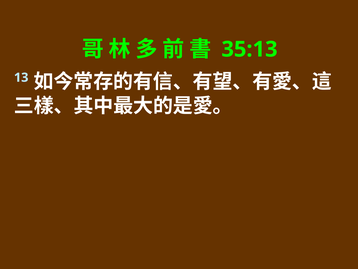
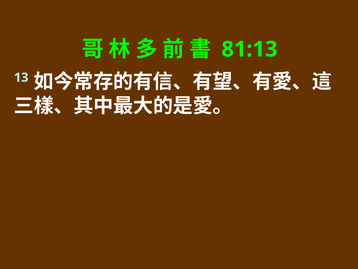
35:13: 35:13 -> 81:13 (249, 49)
